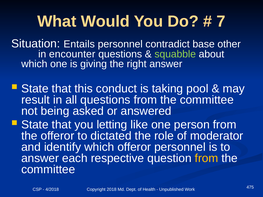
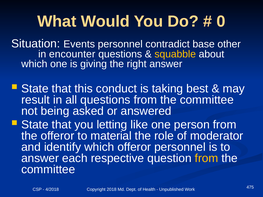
7: 7 -> 0 (221, 22)
Entails: Entails -> Events (79, 44)
squabble colour: light green -> yellow (175, 54)
pool: pool -> best (197, 89)
dictated: dictated -> material (111, 136)
